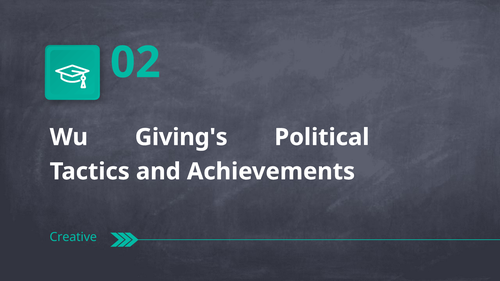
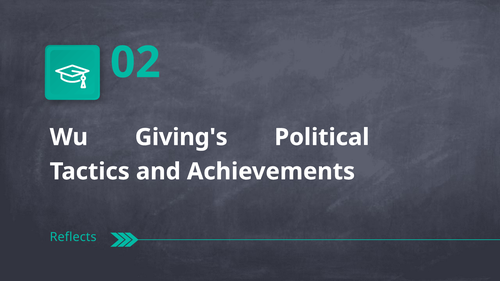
Creative: Creative -> Reflects (73, 237)
